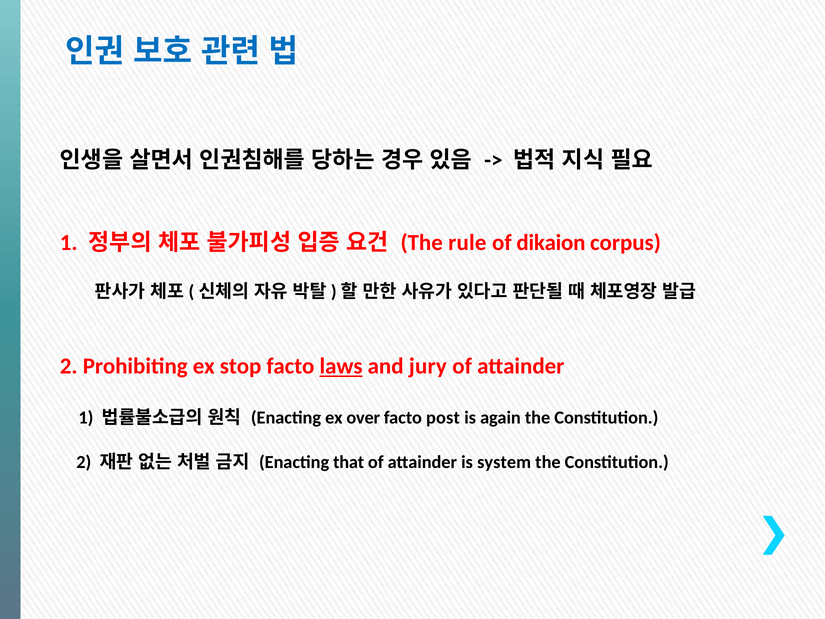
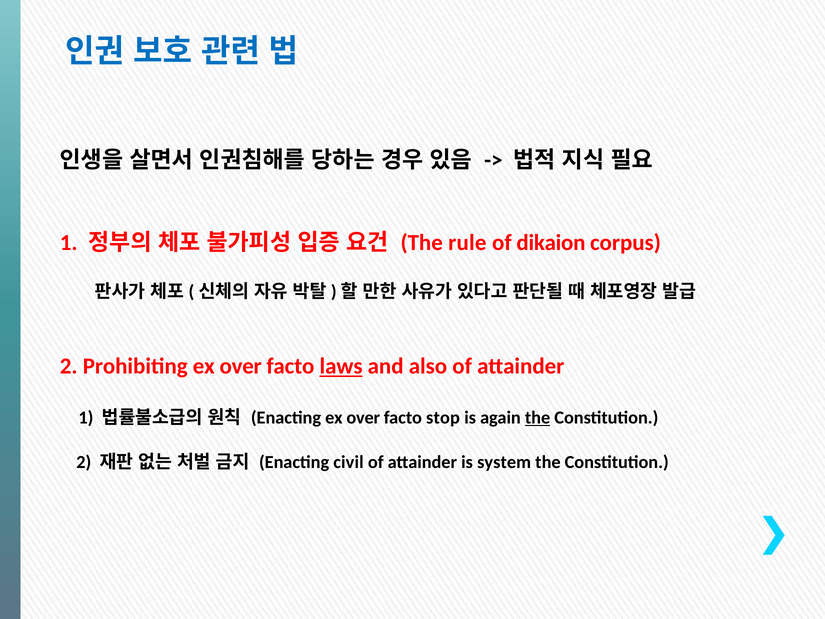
Prohibiting ex stop: stop -> over (241, 366)
jury: jury -> also (428, 366)
post: post -> stop (443, 418)
the underline: none -> present (538, 418)
that: that -> civil (348, 462)
